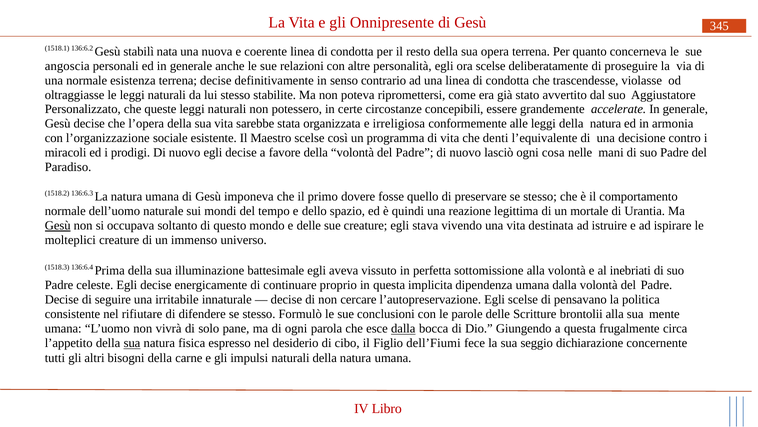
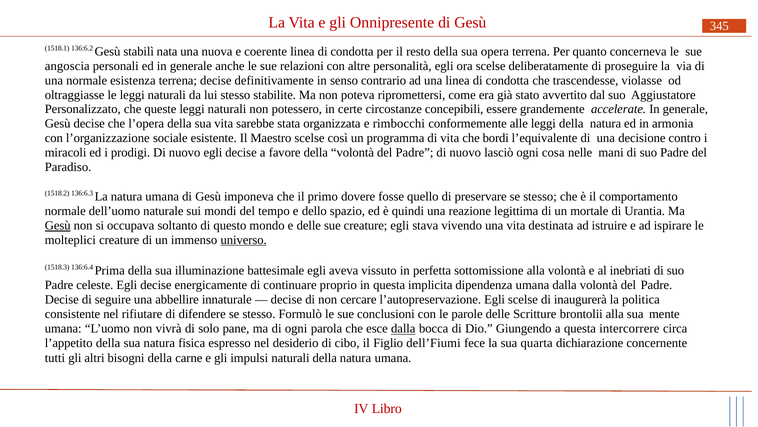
irreligiosa: irreligiosa -> rimbocchi (399, 124)
denti: denti -> bordi (496, 138)
universo underline: none -> present (244, 240)
irritabile: irritabile -> abbellire (177, 300)
pensavano: pensavano -> inaugurerà (580, 300)
frugalmente: frugalmente -> intercorrere (629, 329)
sua underline: present -> none (132, 343)
seggio: seggio -> quarta (537, 343)
